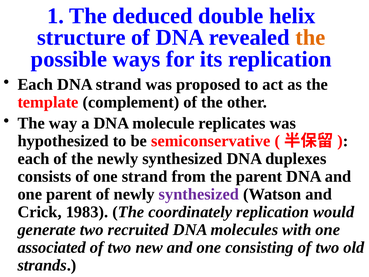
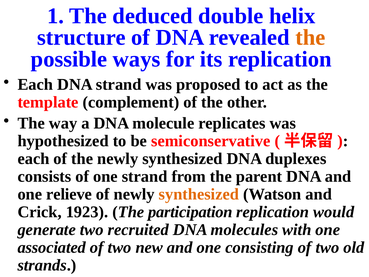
one parent: parent -> relieve (69, 194)
synthesized colour: purple -> orange (199, 194)
1983: 1983 -> 1923 (87, 212)
coordinately: coordinately -> participation (190, 212)
